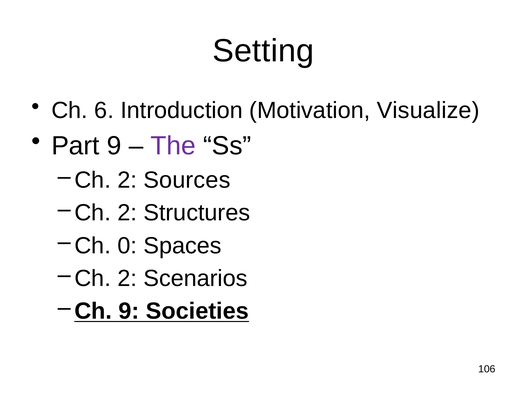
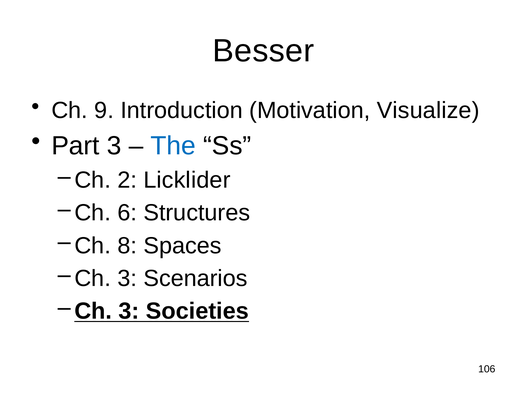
Setting: Setting -> Besser (263, 51)
6: 6 -> 9 (104, 111)
Part 9: 9 -> 3 (114, 146)
The colour: purple -> blue (173, 146)
Sources: Sources -> Licklider (187, 180)
2: 2 -> 6 (127, 213)
0: 0 -> 8 (127, 246)
2: 2 -> 3 (127, 279)
9: 9 -> 3 (129, 311)
